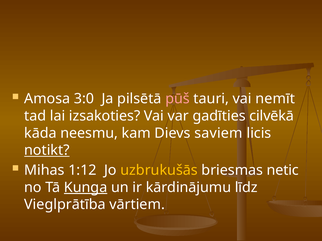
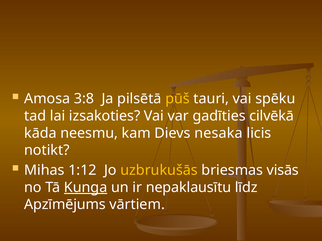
3:0: 3:0 -> 3:8 (84, 99)
pūš colour: pink -> yellow (178, 99)
nemīt: nemīt -> spēku (275, 99)
saviem: saviem -> nesaka (218, 133)
notikt underline: present -> none (47, 150)
netic: netic -> visās (283, 171)
kārdinājumu: kārdinājumu -> nepaklausītu (188, 188)
Vieglprātība: Vieglprātība -> Apzīmējums (65, 205)
